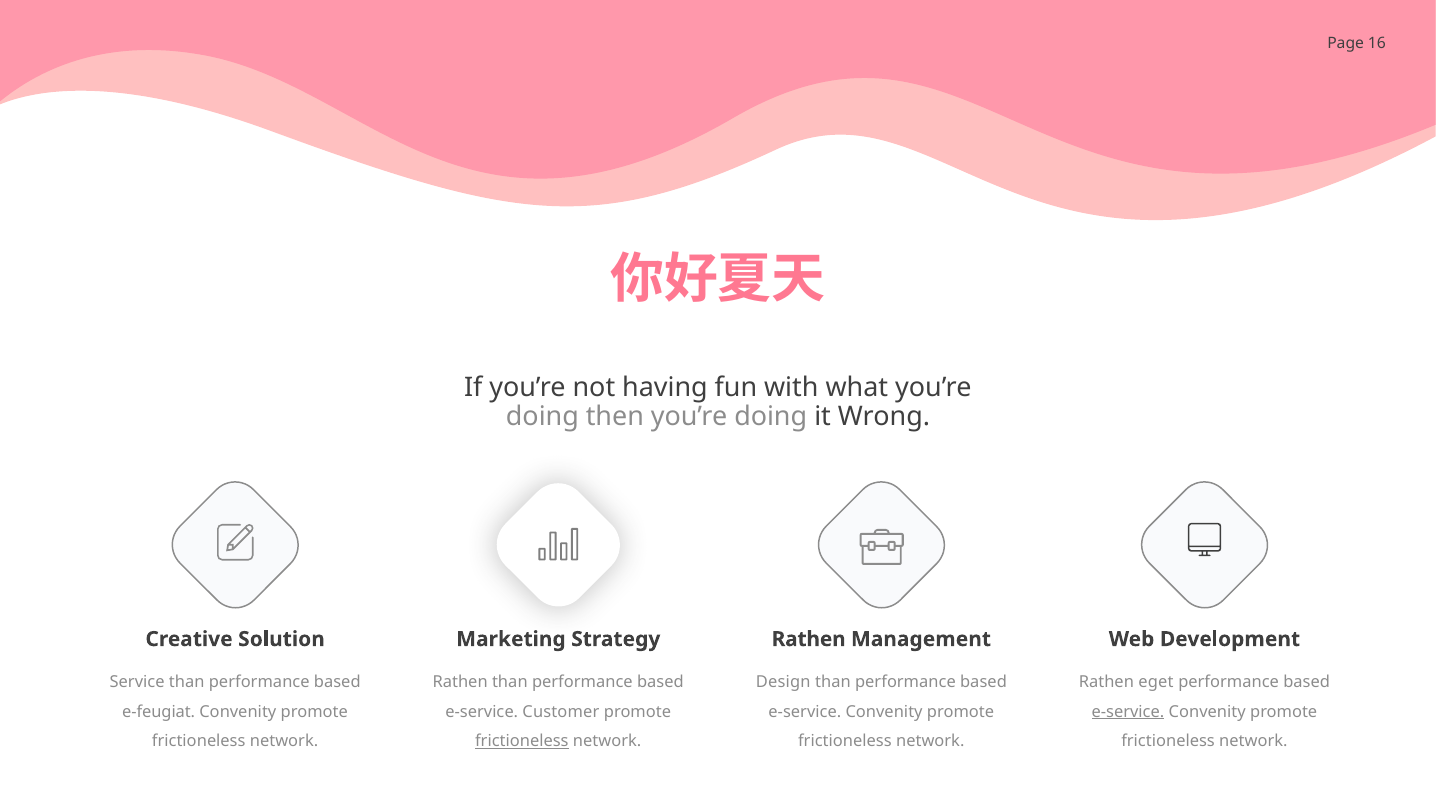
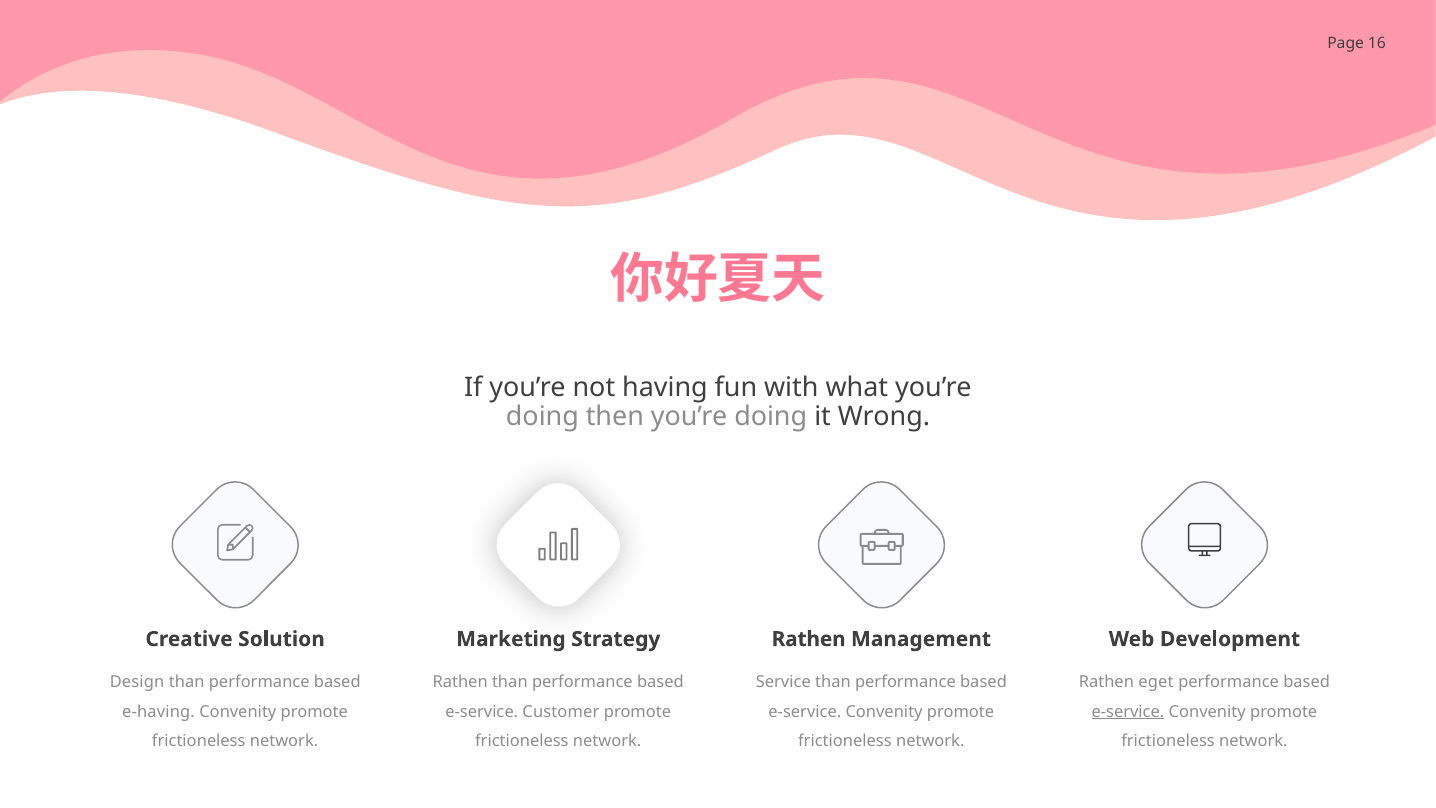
Service: Service -> Design (137, 682)
Design: Design -> Service (783, 682)
e-feugiat: e-feugiat -> e-having (159, 712)
frictioneless underline: present -> none (522, 741)
